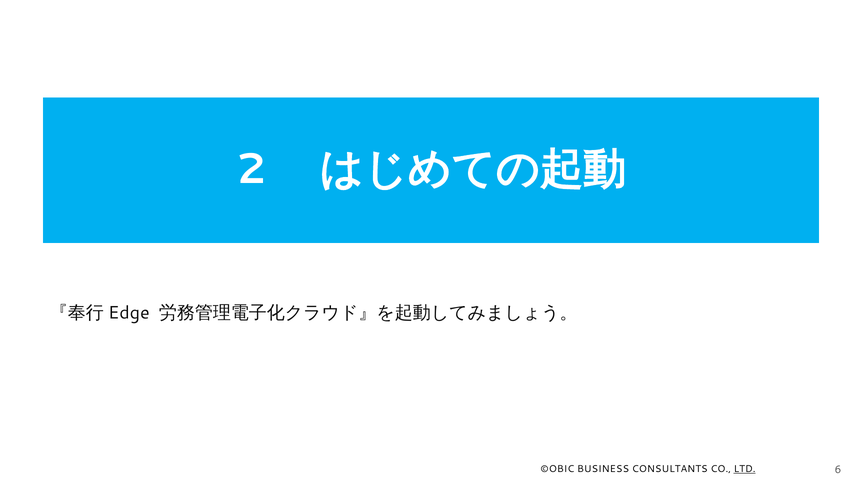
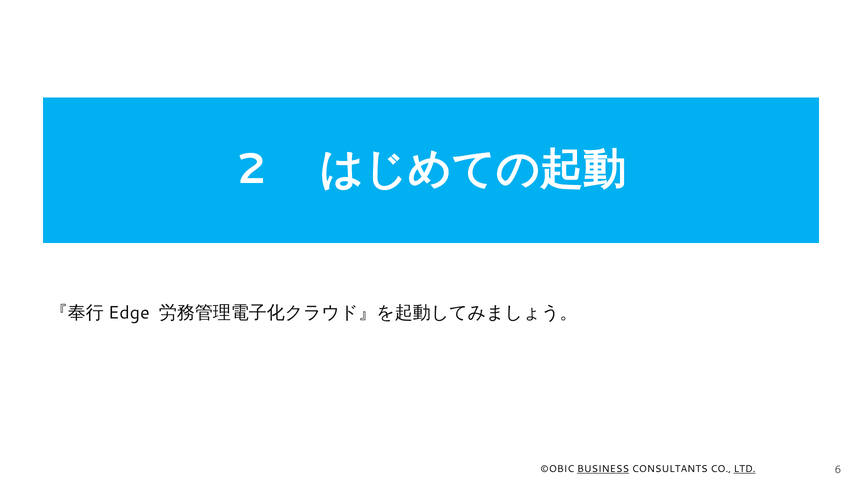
BUSINESS underline: none -> present (603, 469)
